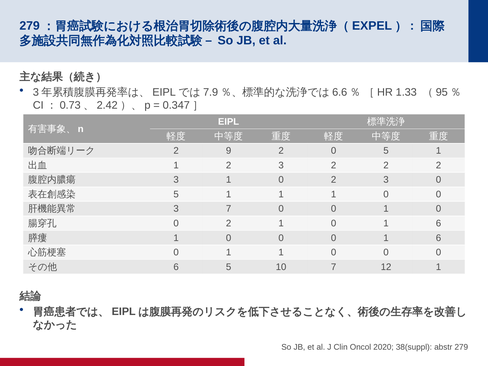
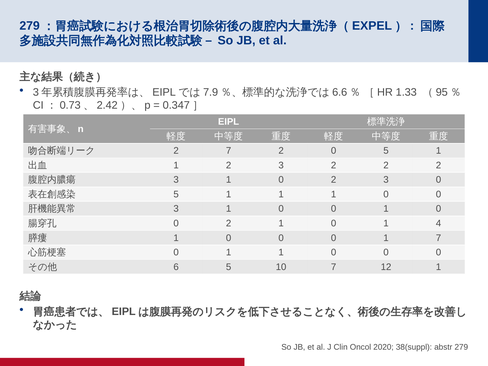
2 9: 9 -> 7 (229, 151)
7: 7 -> 1 (229, 209)
1 0 1 6: 6 -> 4 (439, 223)
0 0 1 6: 6 -> 7 (439, 238)
